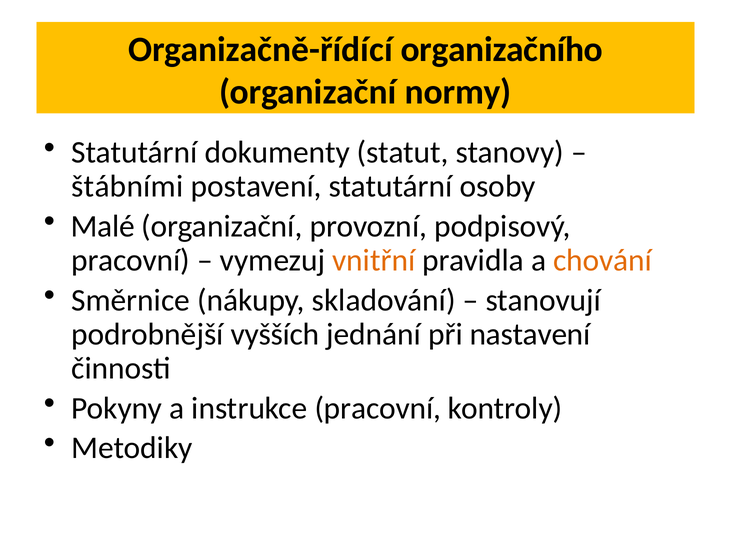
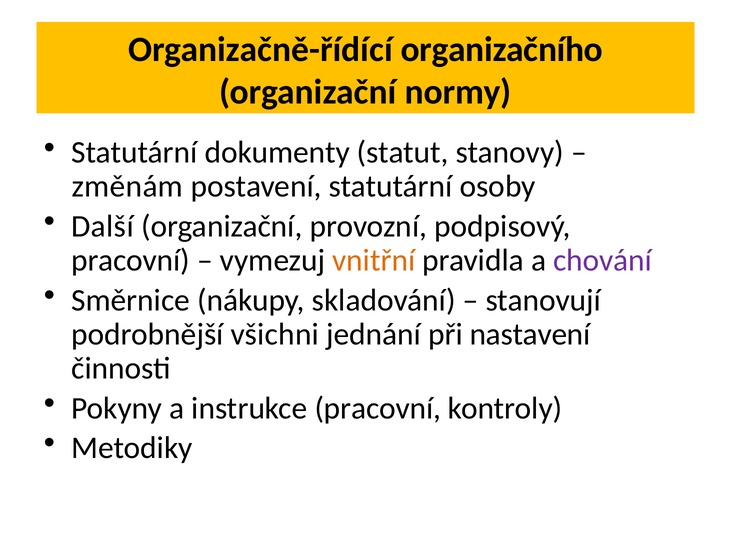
štábními: štábními -> změnám (127, 187)
Malé: Malé -> Další (103, 227)
chování colour: orange -> purple (603, 261)
vyšších: vyšších -> všichni (275, 334)
